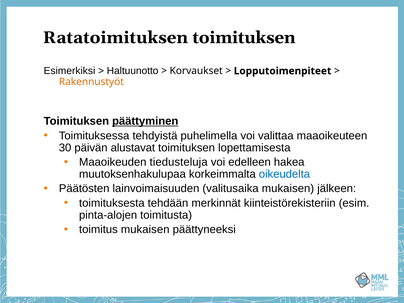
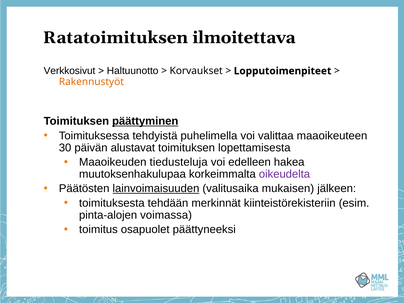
Ratatoimituksen toimituksen: toimituksen -> ilmoitettava (244, 38)
Esimerkiksi: Esimerkiksi -> Verkkosivut (70, 71)
oikeudelta colour: blue -> purple (284, 174)
lainvoimaisuuden underline: none -> present (156, 189)
toimitusta: toimitusta -> voimassa (166, 215)
toimitus mukaisen: mukaisen -> osapuolet (145, 229)
